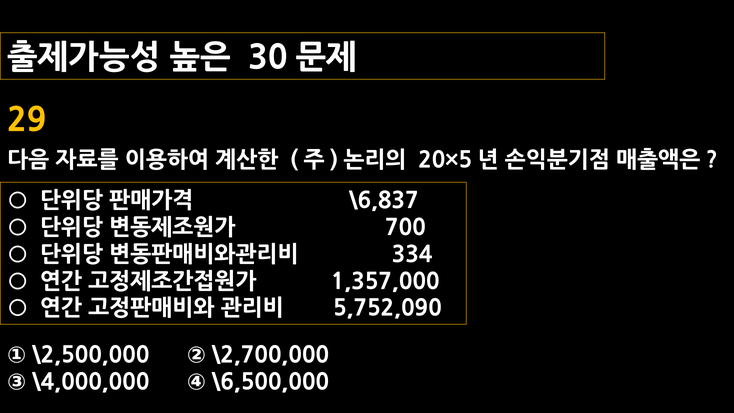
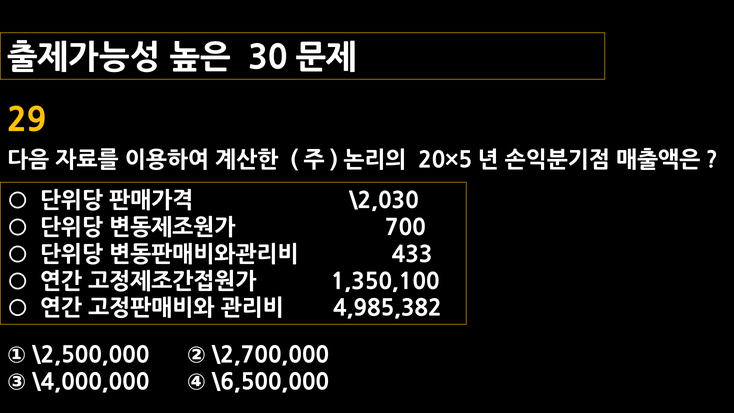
\6,837: \6,837 -> \2,030 (384, 201)
334: 334 -> 433 (412, 255)
1,357,000: 1,357,000 -> 1,350,100 (385, 282)
5,752,090: 5,752,090 -> 4,985,382 (387, 308)
